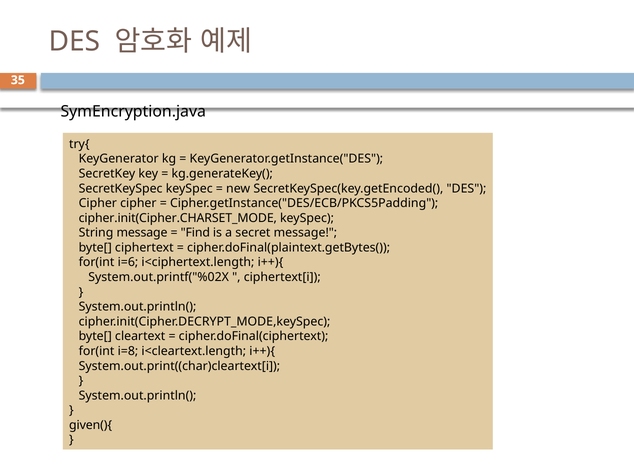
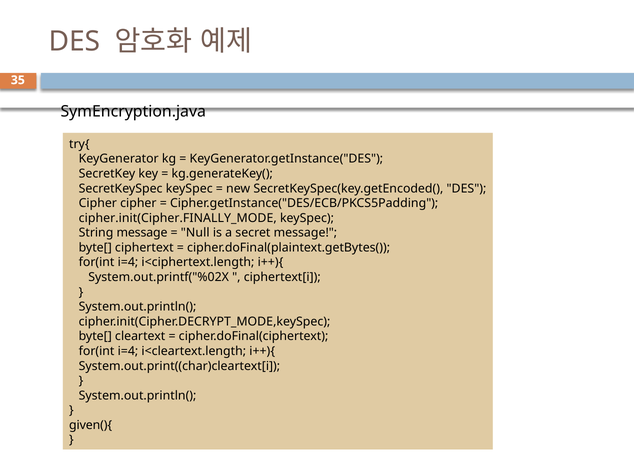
cipher.init(Cipher.CHARSET_MODE: cipher.init(Cipher.CHARSET_MODE -> cipher.init(Cipher.FINALLY_MODE (178, 218)
Find: Find -> Null (195, 233)
i=6: i=6 -> i=4 (128, 263)
i=8: i=8 -> i=4 (128, 352)
